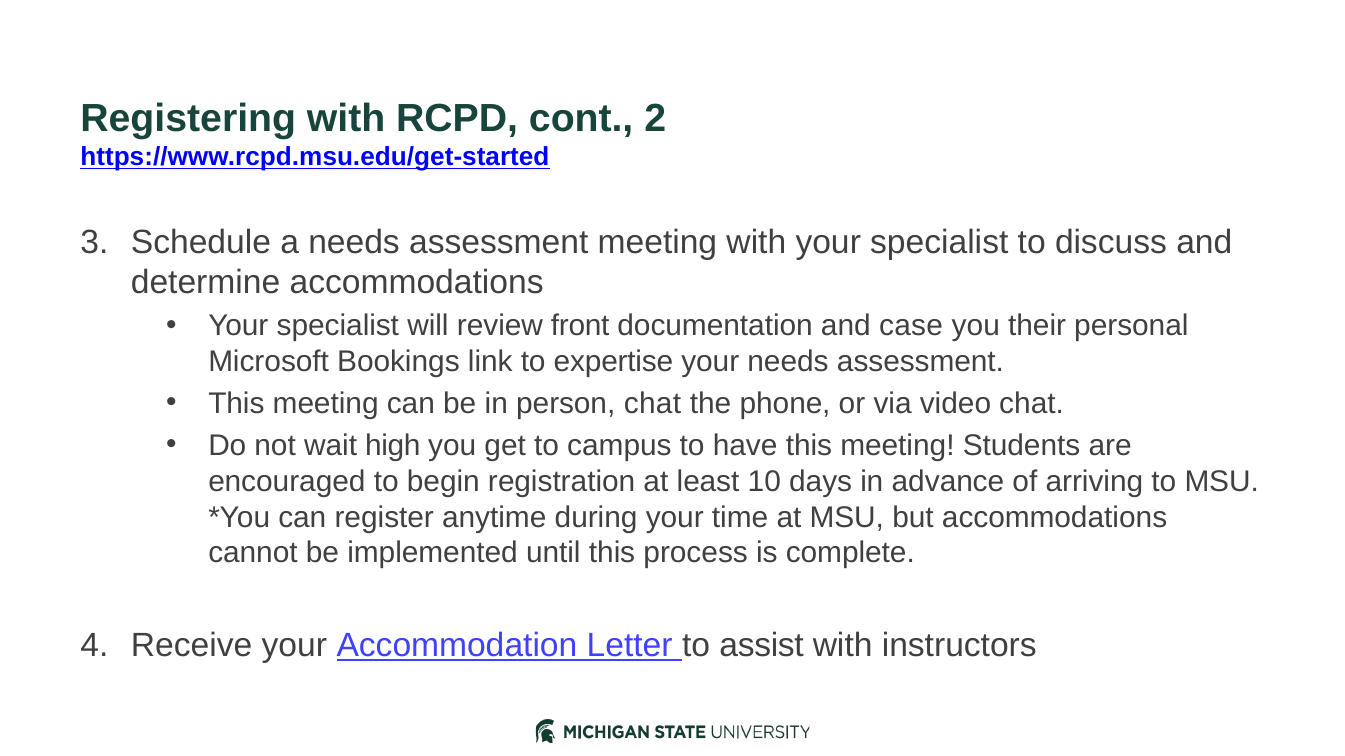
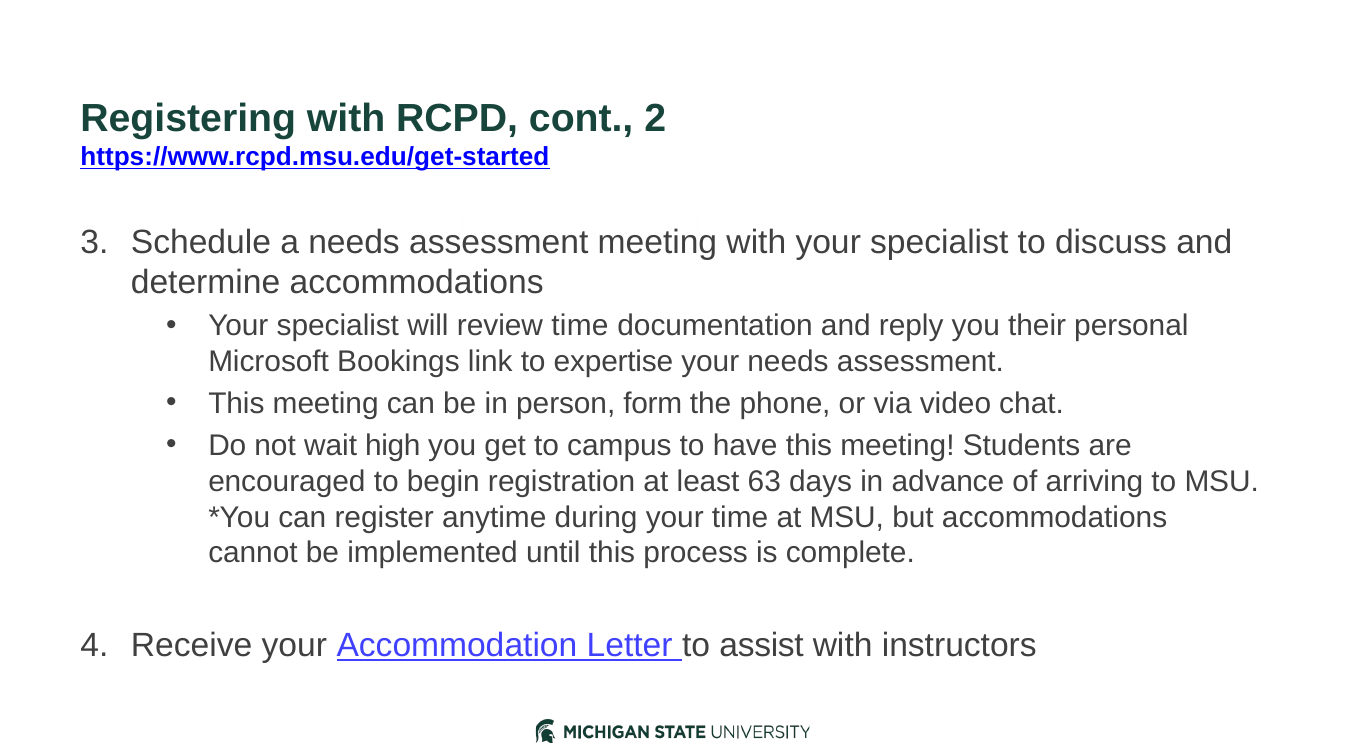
review front: front -> time (580, 326)
case: case -> reply (911, 326)
person chat: chat -> form (653, 404)
10: 10 -> 63 (764, 482)
